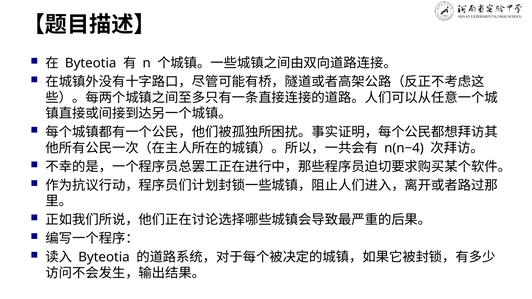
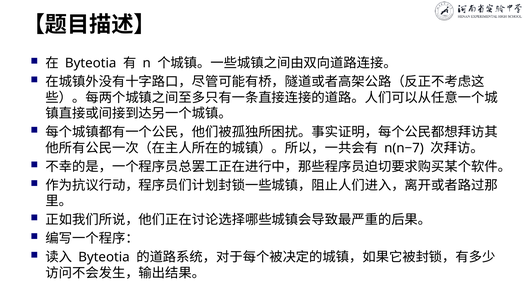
n(n−4: n(n−4 -> n(n−7 (404, 148)
